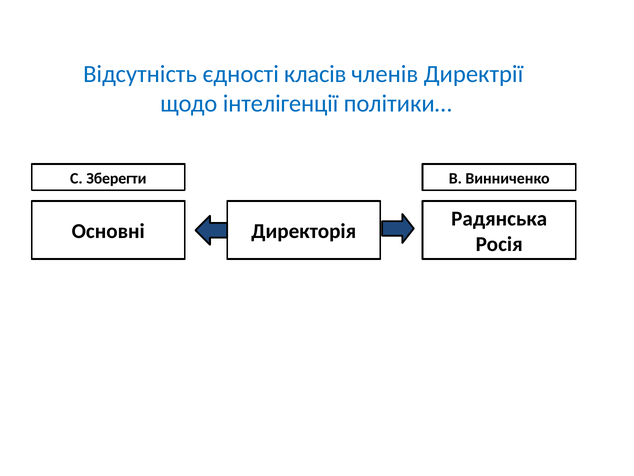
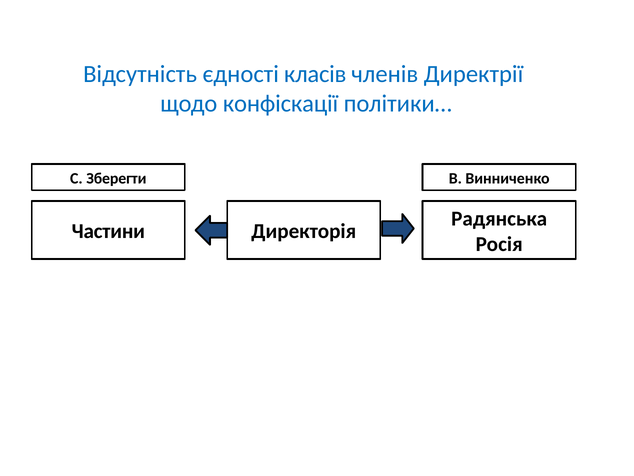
інтелігенції: інтелігенції -> конфіскації (281, 104)
Основні: Основні -> Частини (108, 231)
